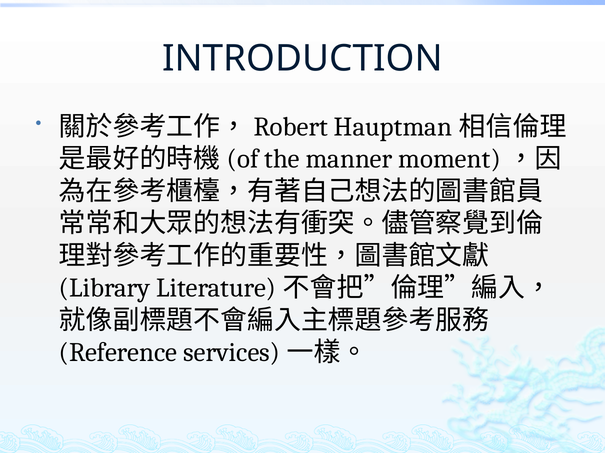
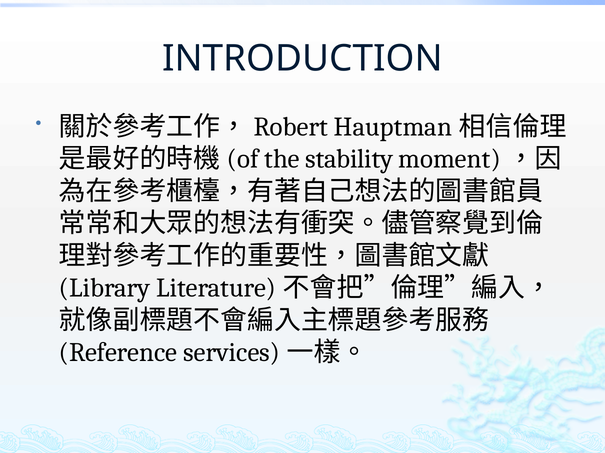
manner: manner -> stability (349, 159)
